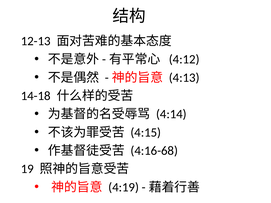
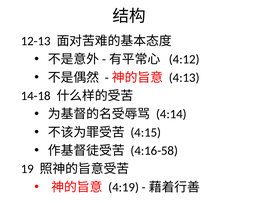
4:16-68: 4:16-68 -> 4:16-58 (154, 151)
